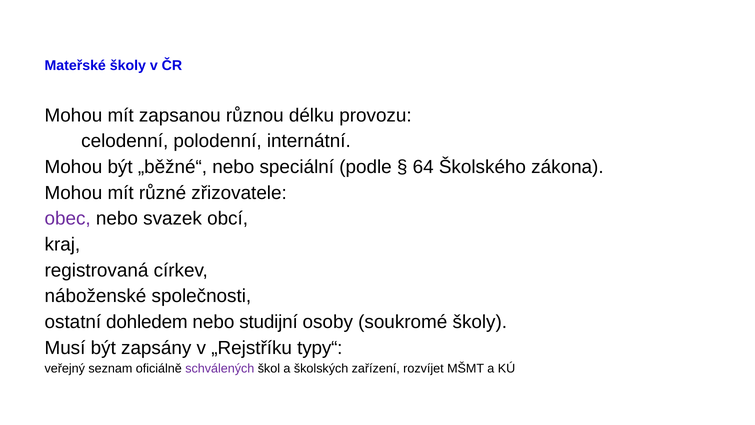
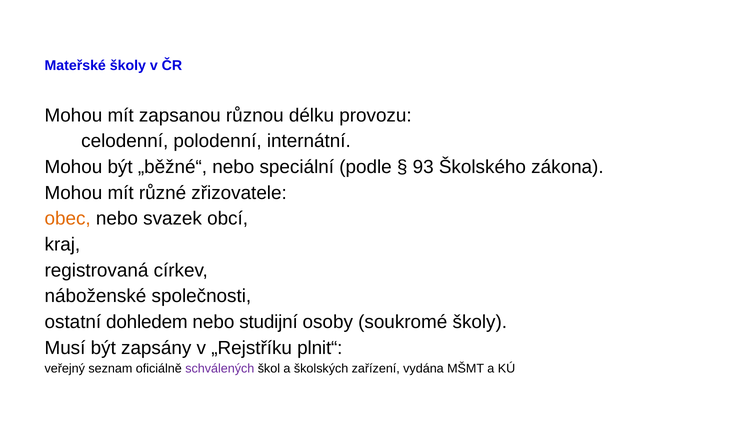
64: 64 -> 93 (423, 167)
obec colour: purple -> orange (68, 219)
typy“: typy“ -> plnit“ (320, 348)
rozvíjet: rozvíjet -> vydána (423, 368)
